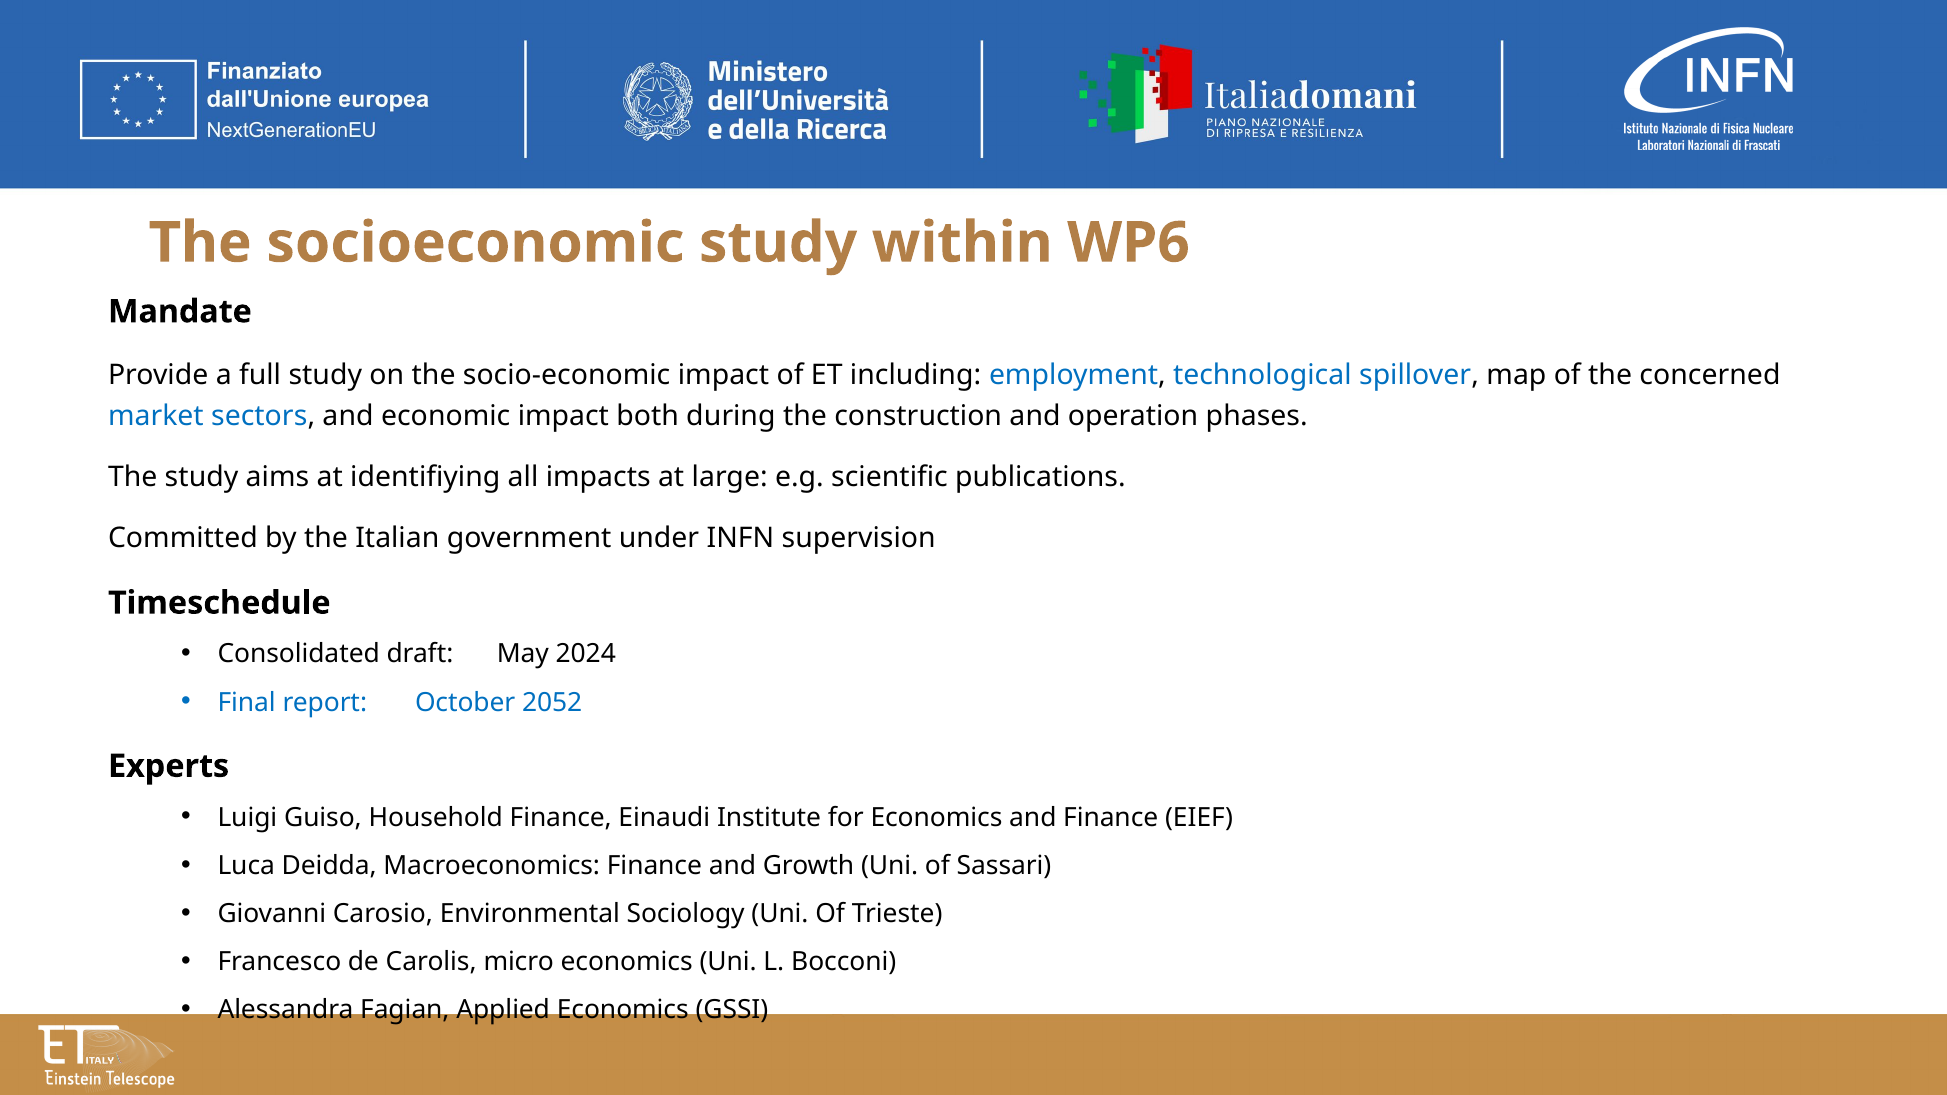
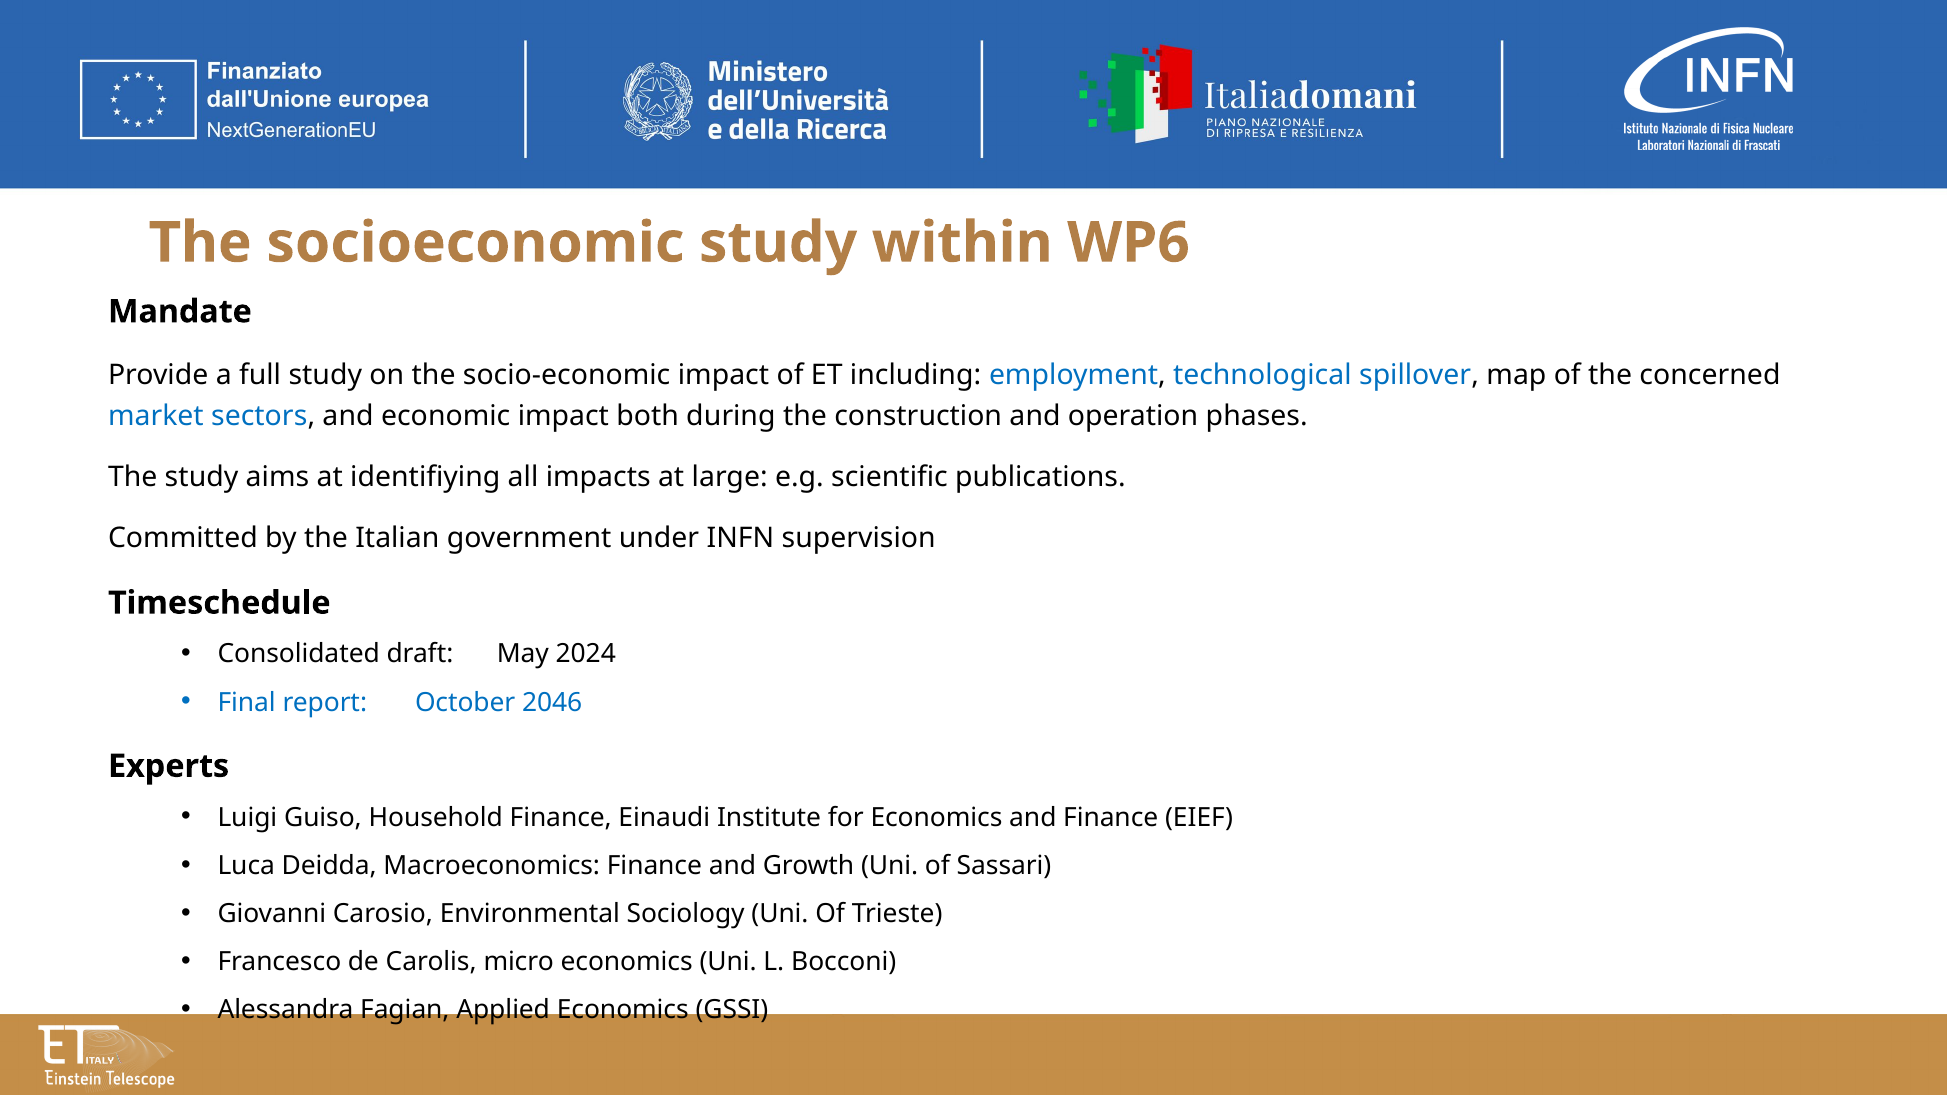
2052: 2052 -> 2046 (552, 702)
